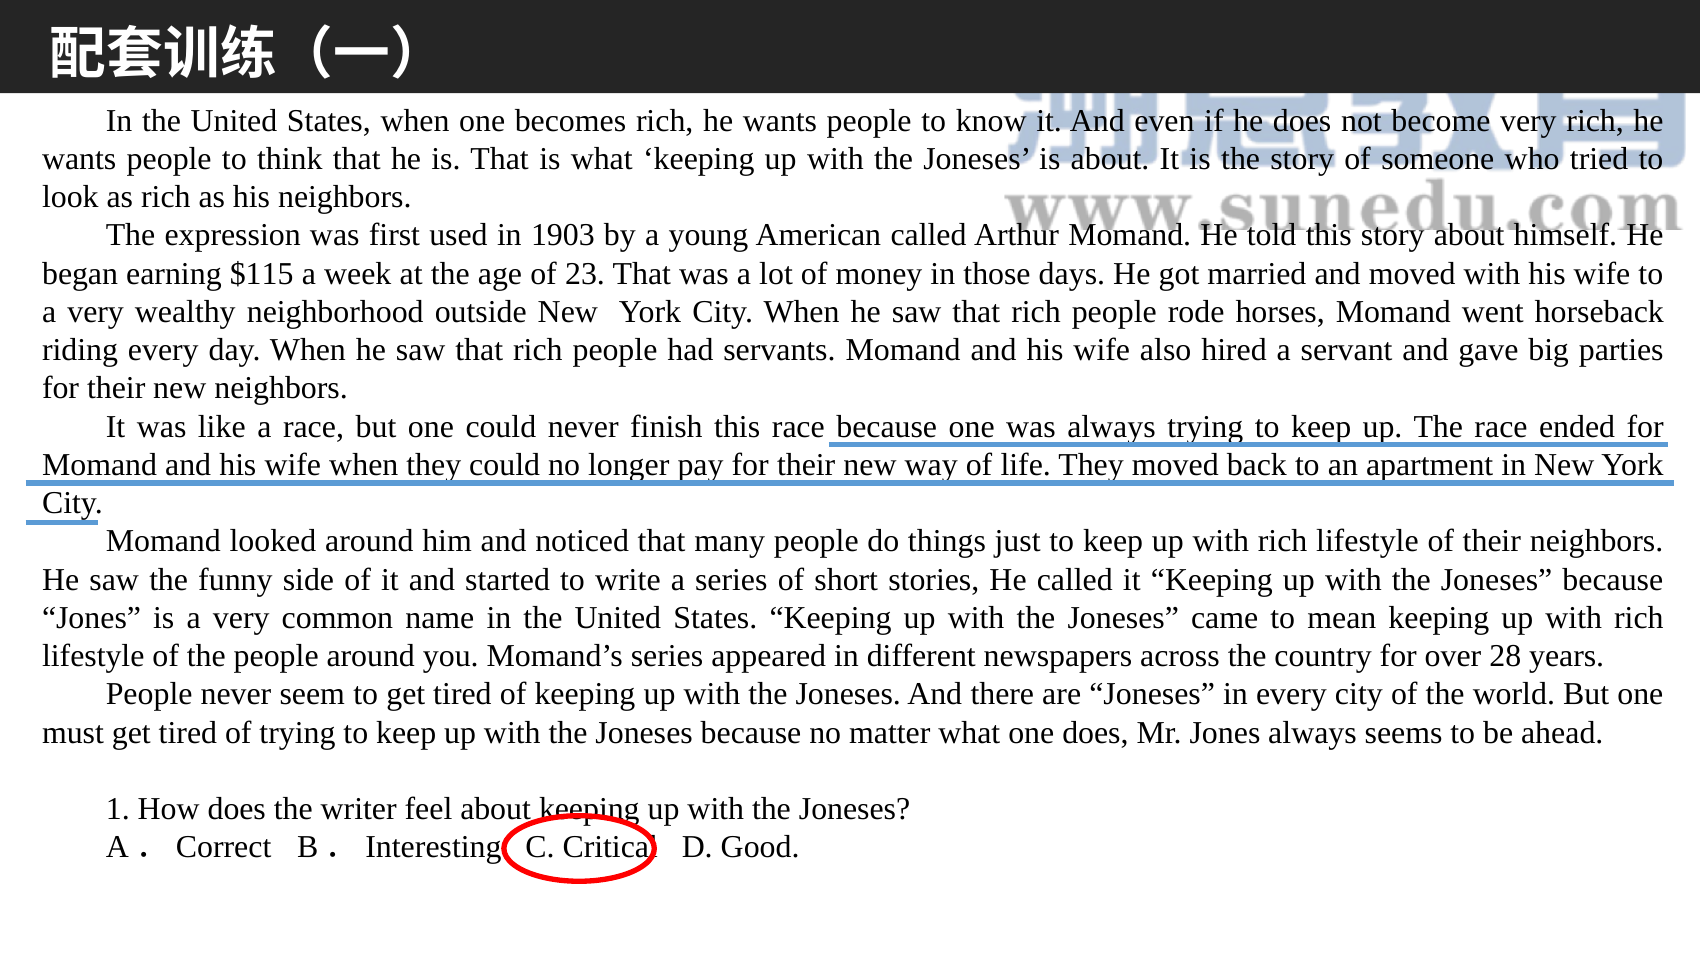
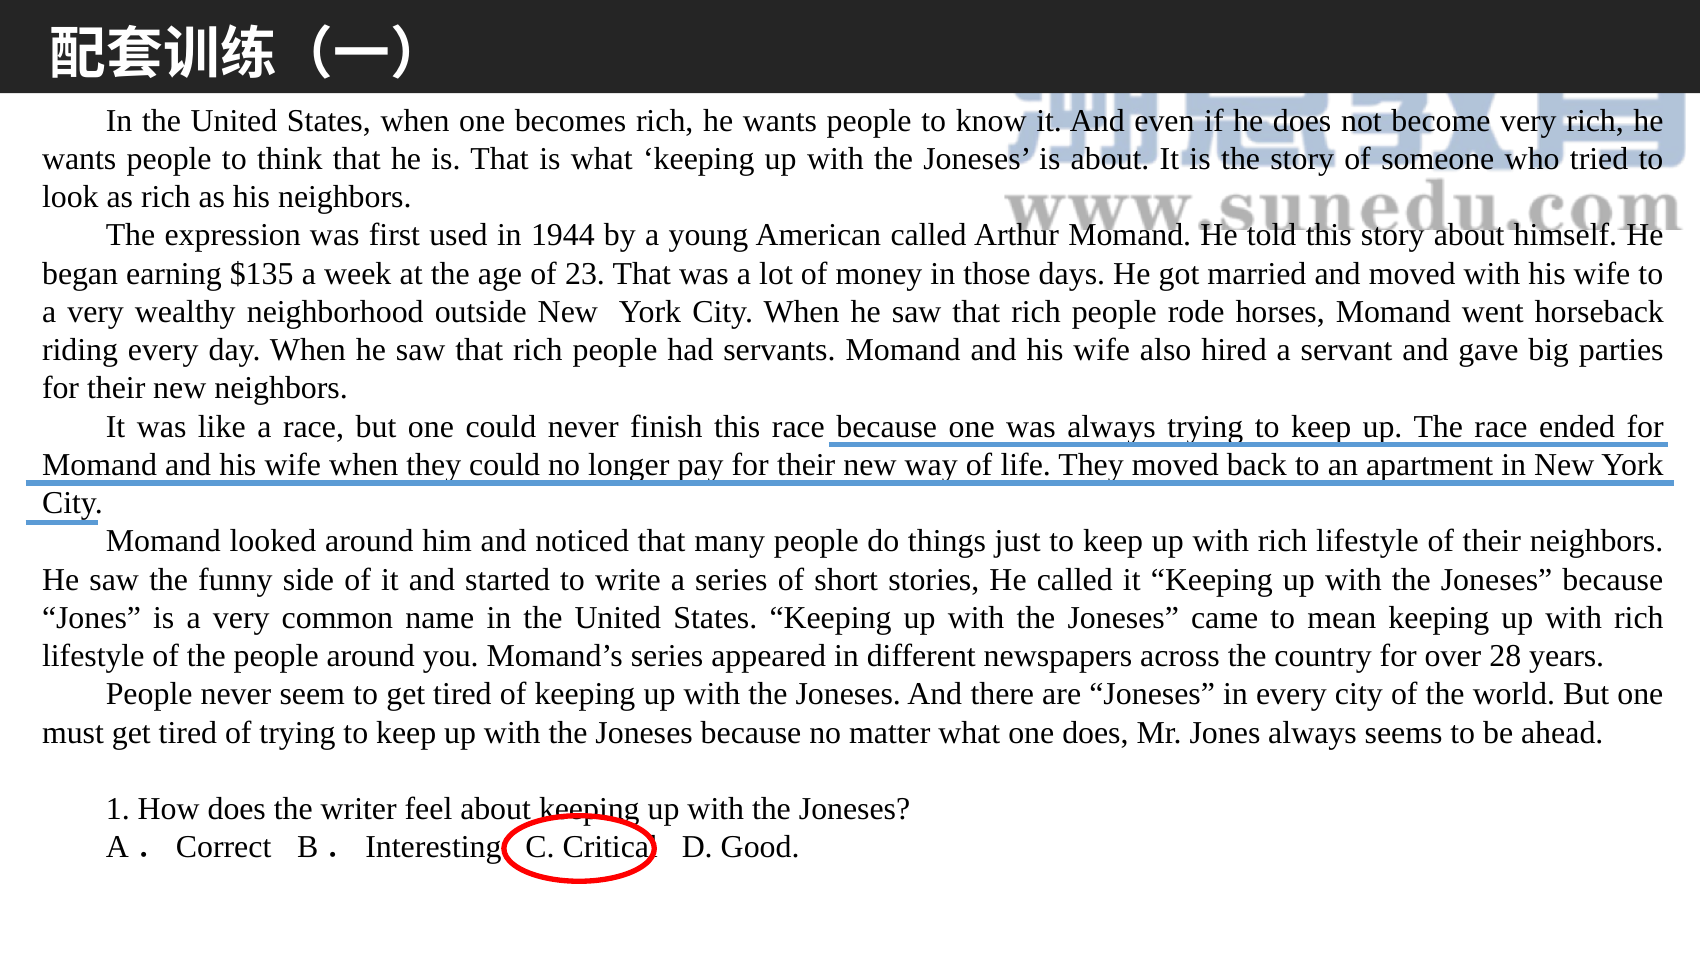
1903: 1903 -> 1944 (563, 235)
$115: $115 -> $135 (262, 274)
